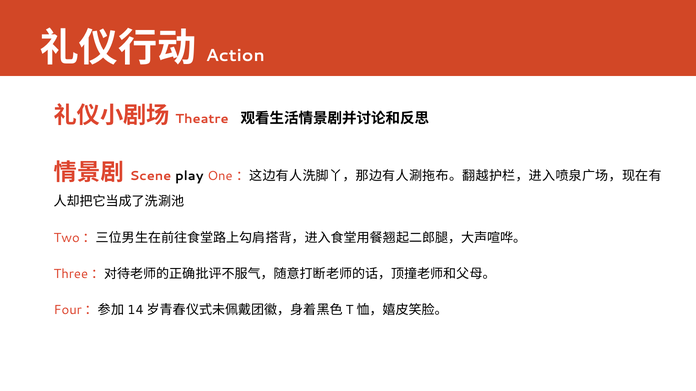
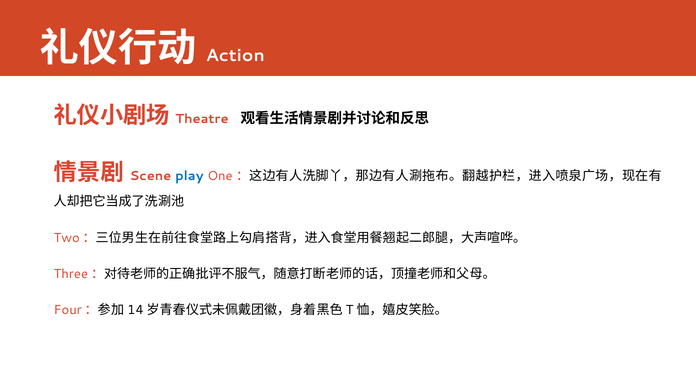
play colour: black -> blue (189, 176)
